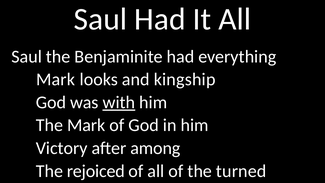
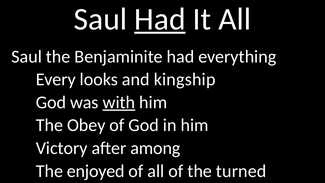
Had underline: none -> present (160, 19)
Mark: Mark -> Every (56, 79)
The Mark: Mark -> Obey (86, 125)
rejoiced: rejoiced -> enjoyed (96, 171)
